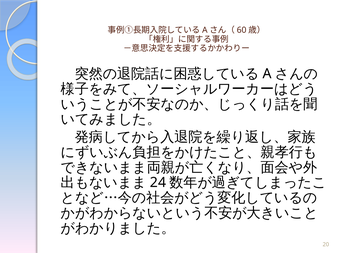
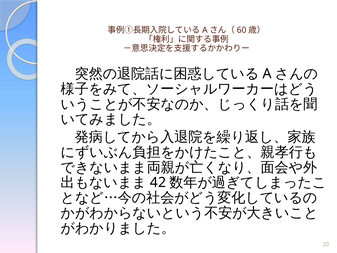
24: 24 -> 42 (158, 182)
